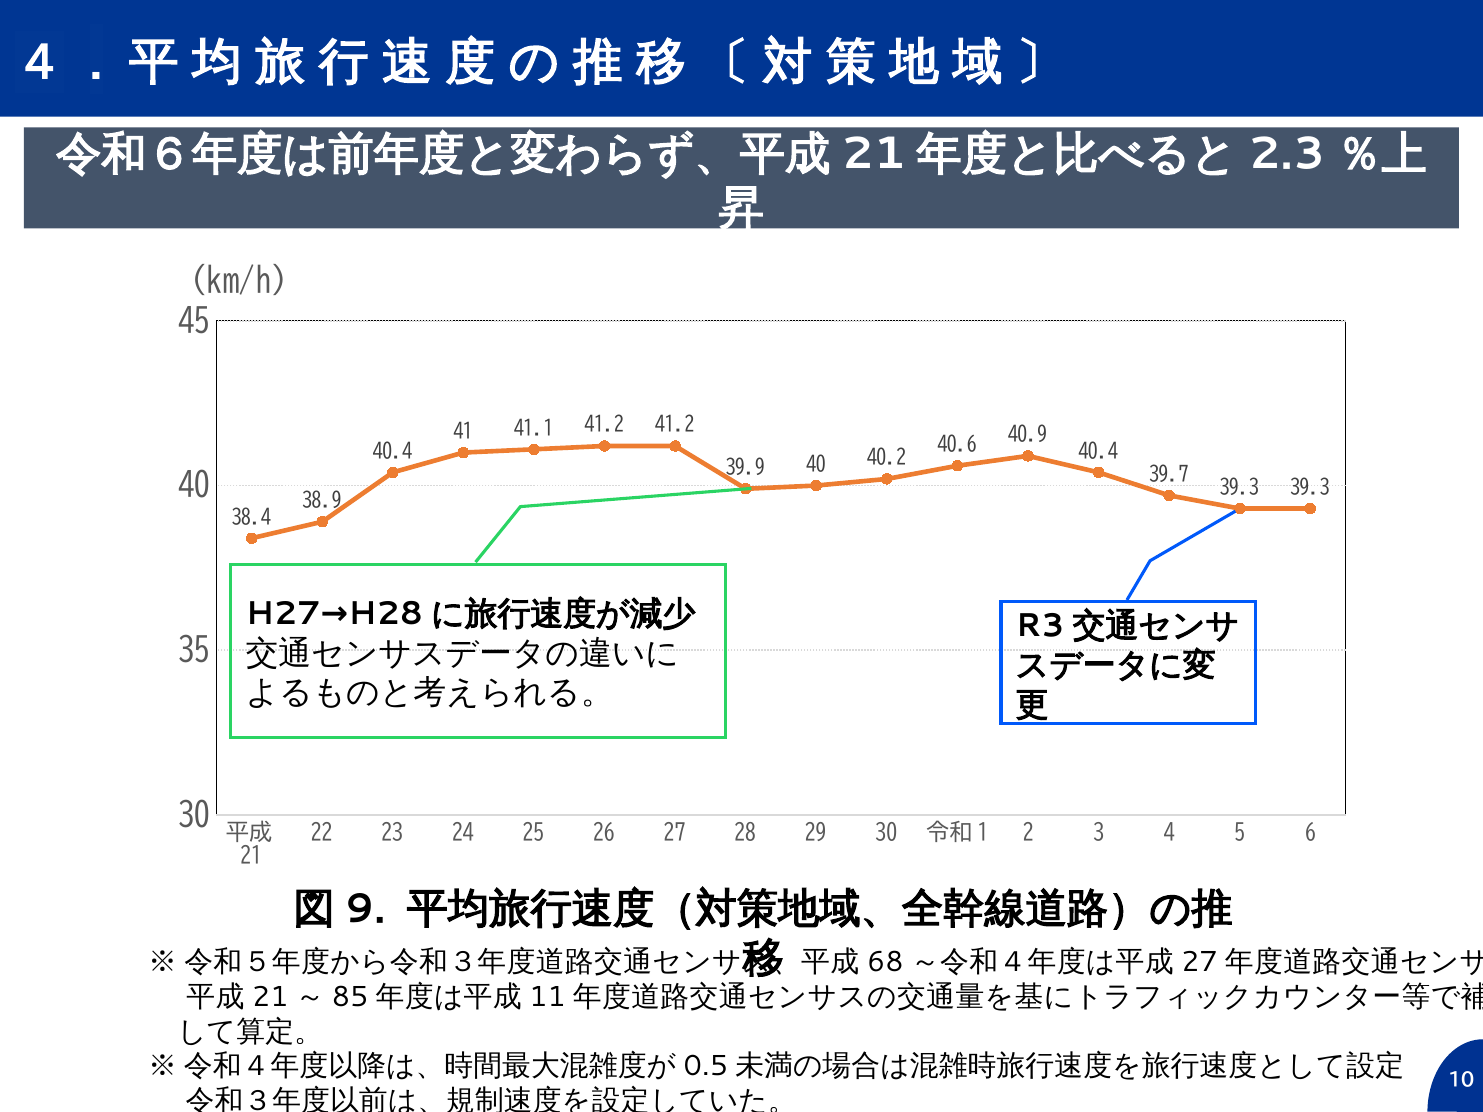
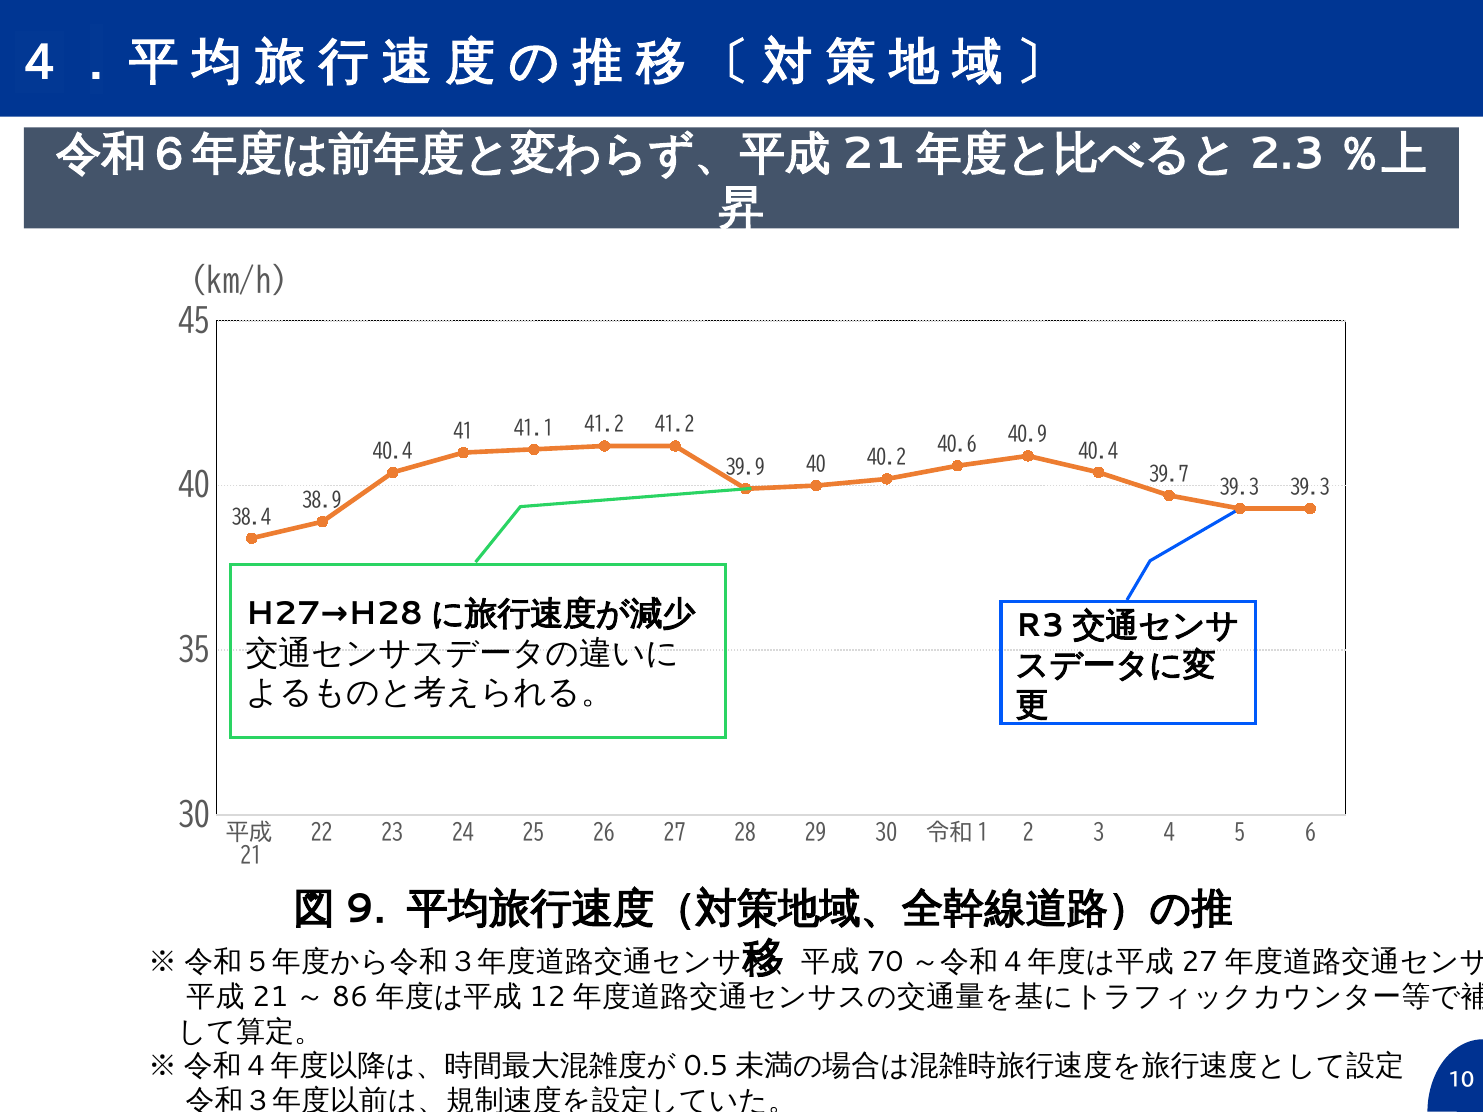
68: 68 -> 70 (885, 962)
85: 85 -> 86 (350, 997)
11: 11 -> 12 (547, 997)
